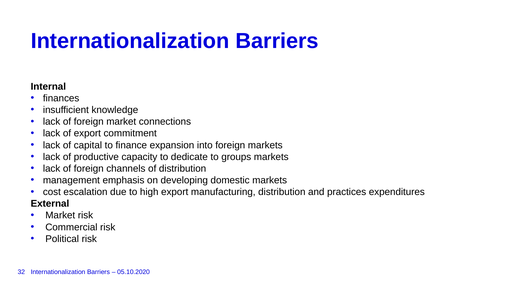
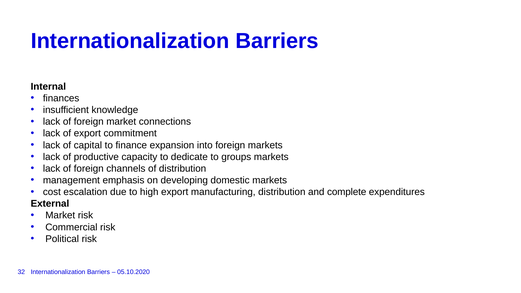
practices: practices -> complete (347, 192)
